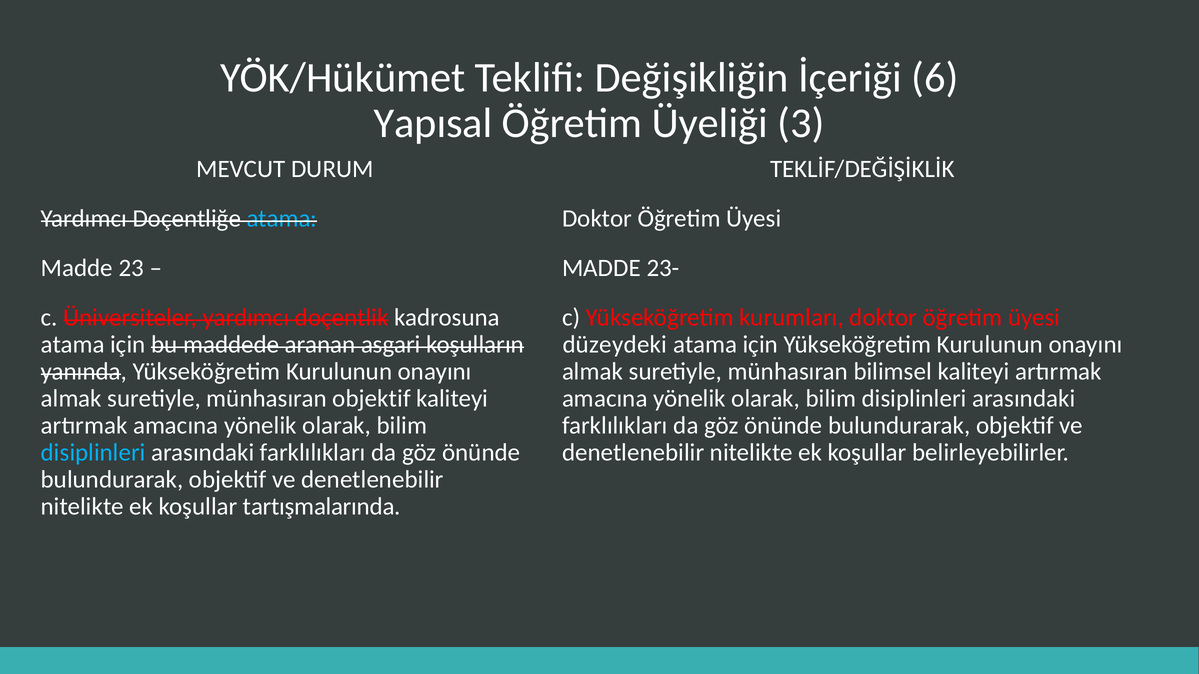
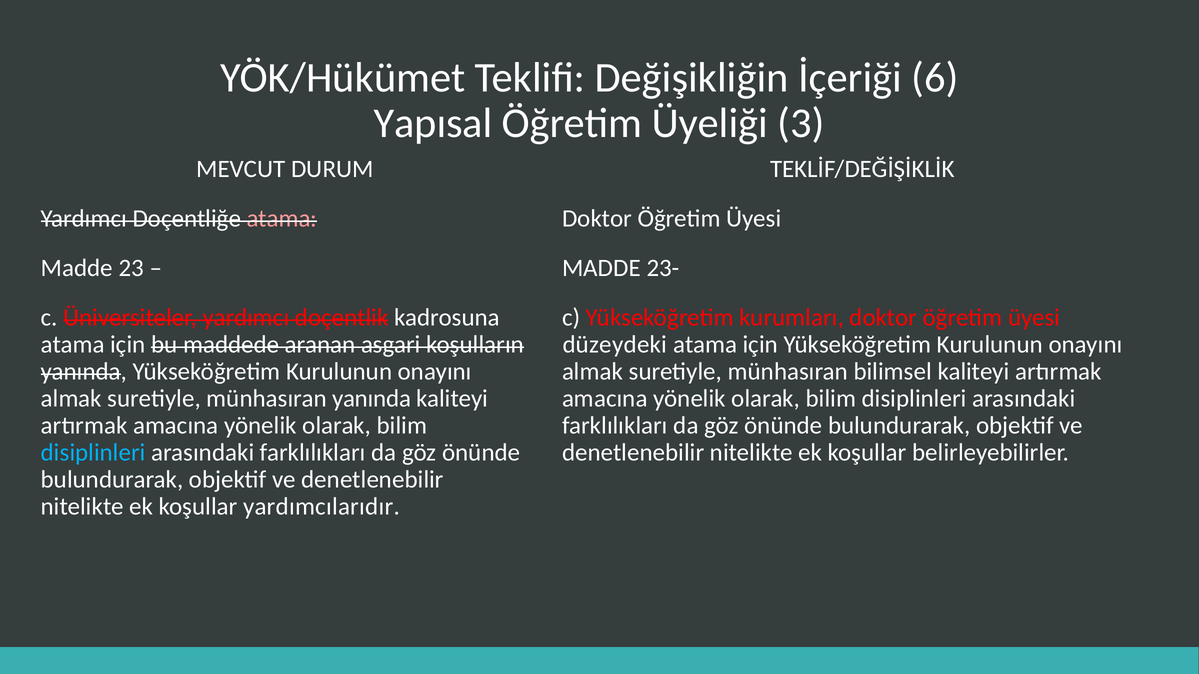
atama colour: light blue -> pink (282, 219)
münhasıran objektif: objektif -> yanında (372, 399)
tartışmalarında: tartışmalarında -> yardımcılarıdır (322, 507)
